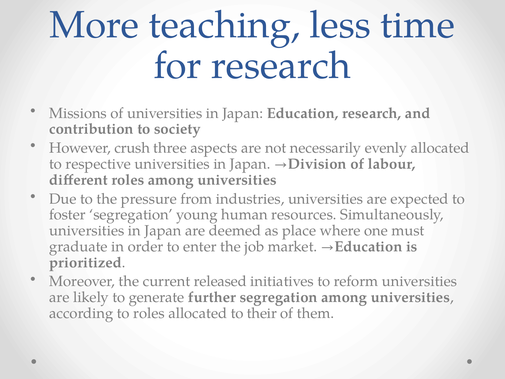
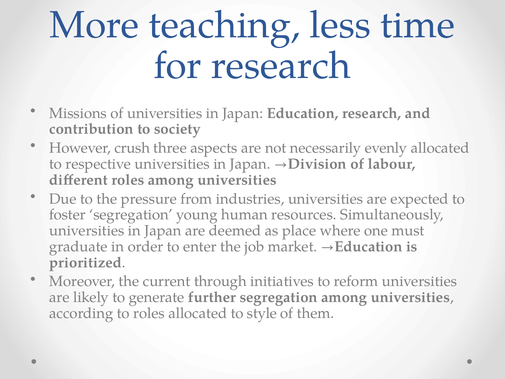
released: released -> through (220, 281)
their: their -> style (262, 313)
